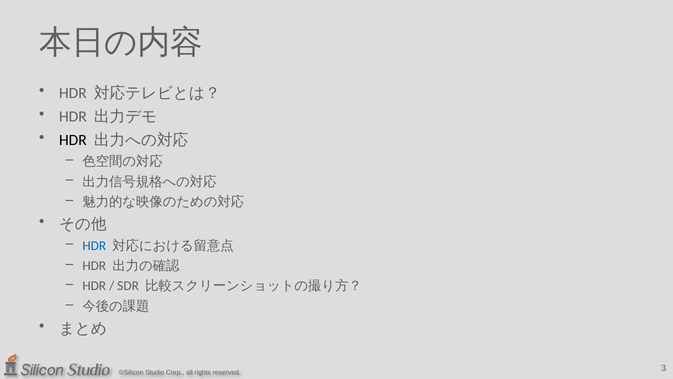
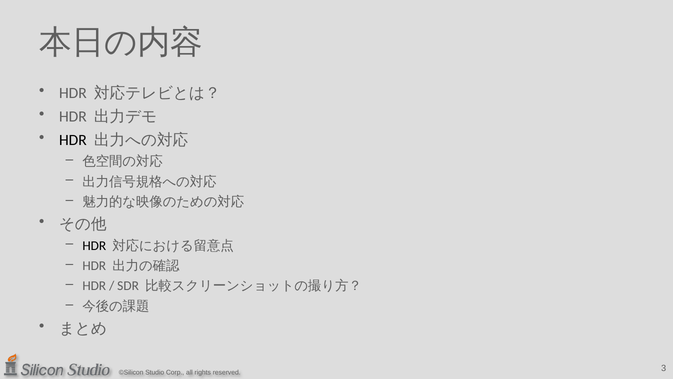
HDR colour: blue -> black (94, 245)
